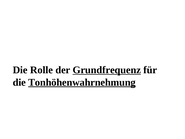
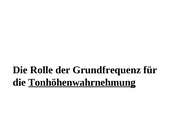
Grundfrequenz underline: present -> none (107, 70)
